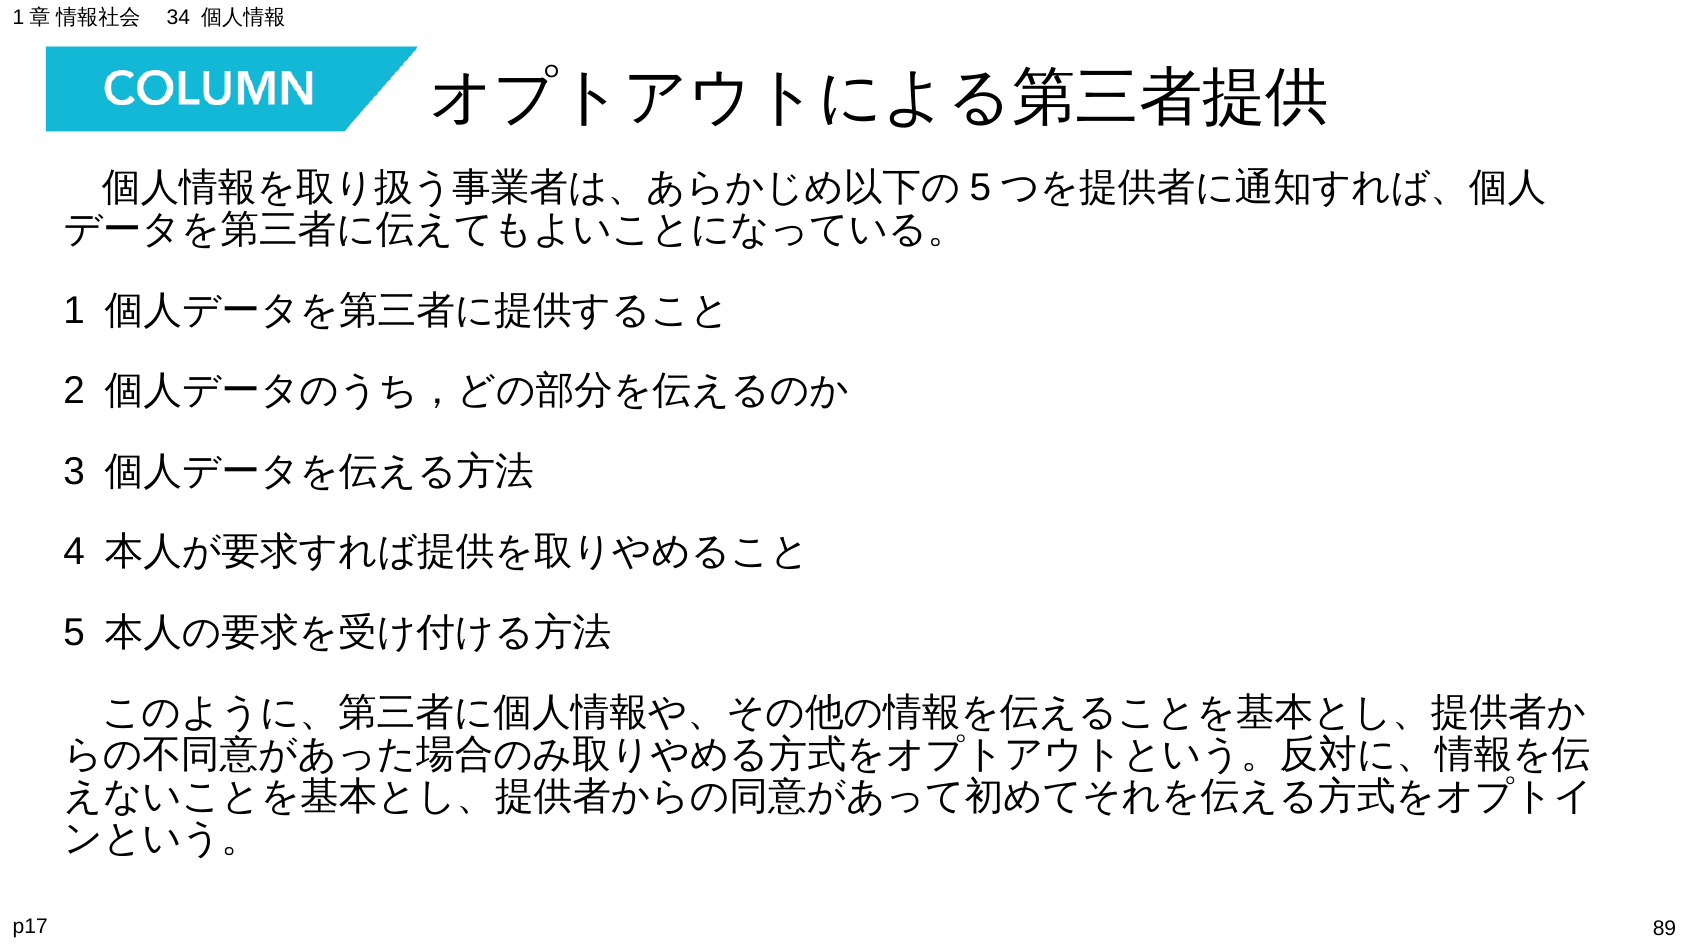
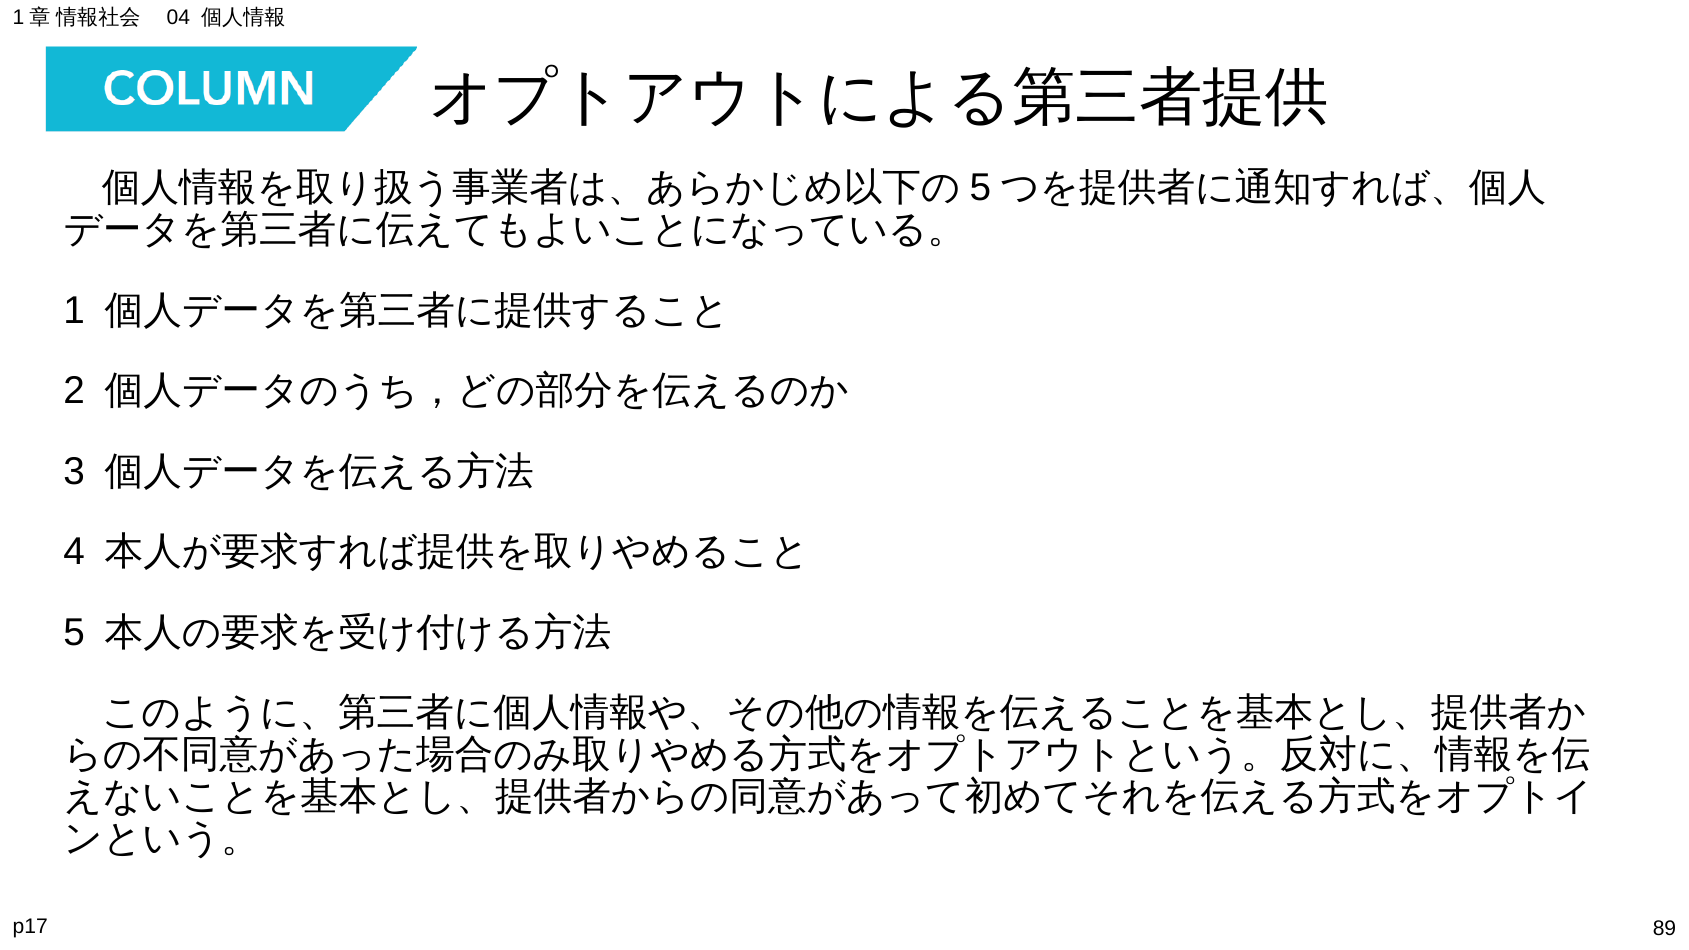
34: 34 -> 04 (178, 18)
